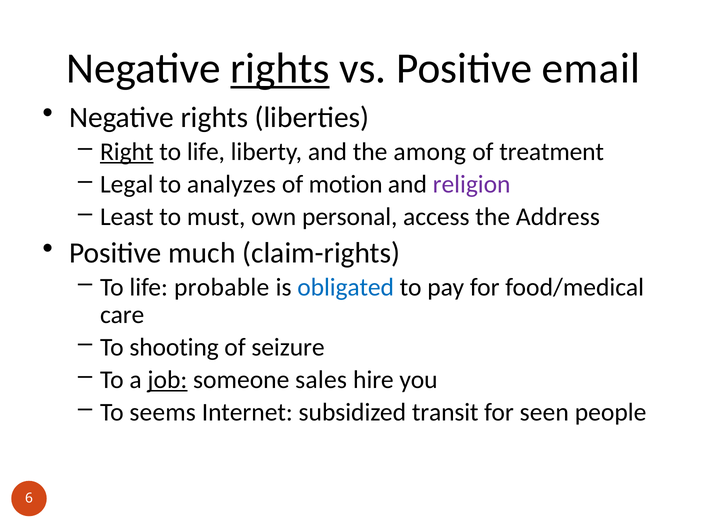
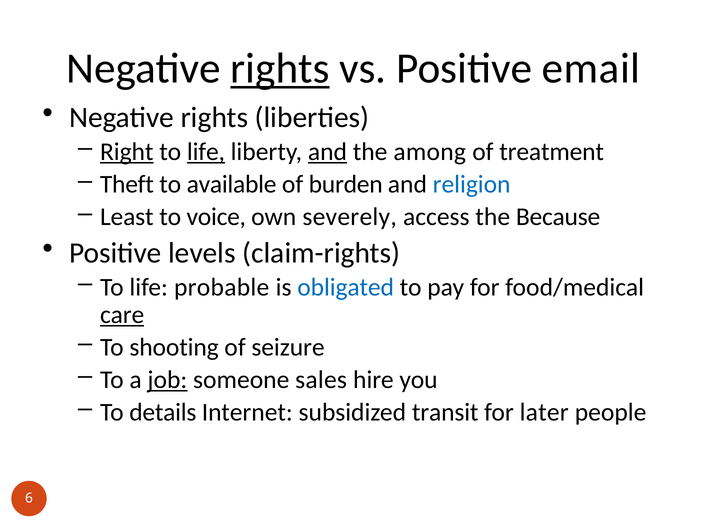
life underline: none -> present (206, 152)
and underline: none -> present (327, 152)
Legal: Legal -> Theft (127, 184)
analyzes: analyzes -> available (232, 184)
motion: motion -> burden (346, 184)
religion colour: purple -> blue (472, 184)
must: must -> voice (216, 217)
personal: personal -> severely (350, 217)
Address: Address -> Because (558, 217)
much: much -> levels (202, 253)
care underline: none -> present (122, 315)
seems: seems -> details (163, 412)
seen: seen -> later (544, 412)
